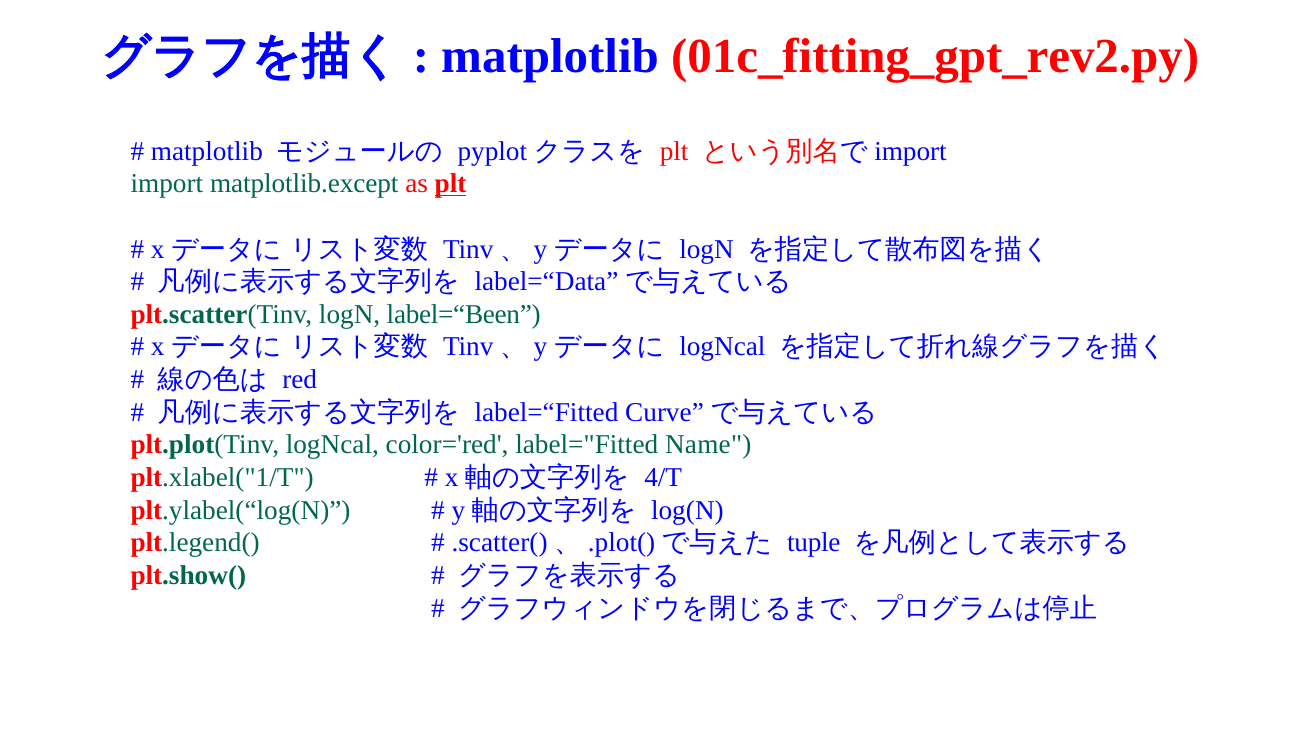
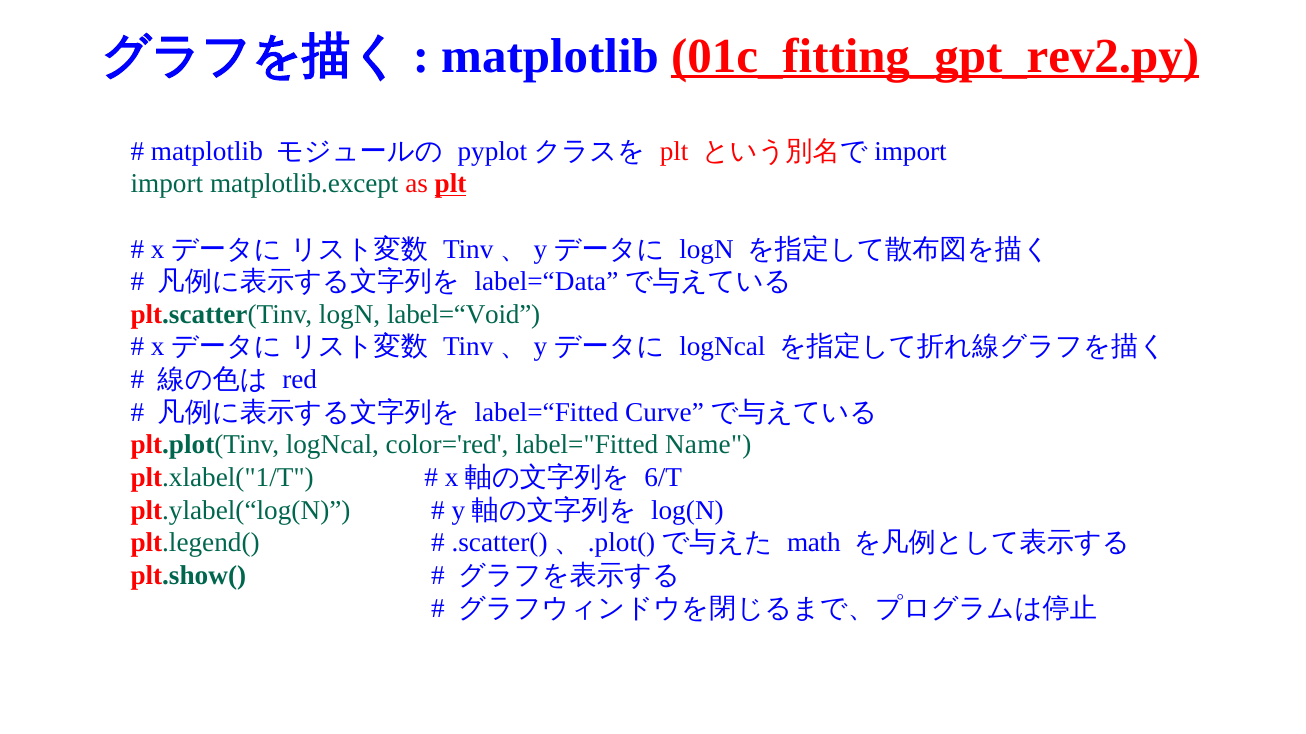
01c_fitting_gpt_rev2.py underline: none -> present (935, 56)
label=“Been: label=“Been -> label=“Void (464, 315)
4/T: 4/T -> 6/T (663, 478)
tuple: tuple -> math (814, 543)
